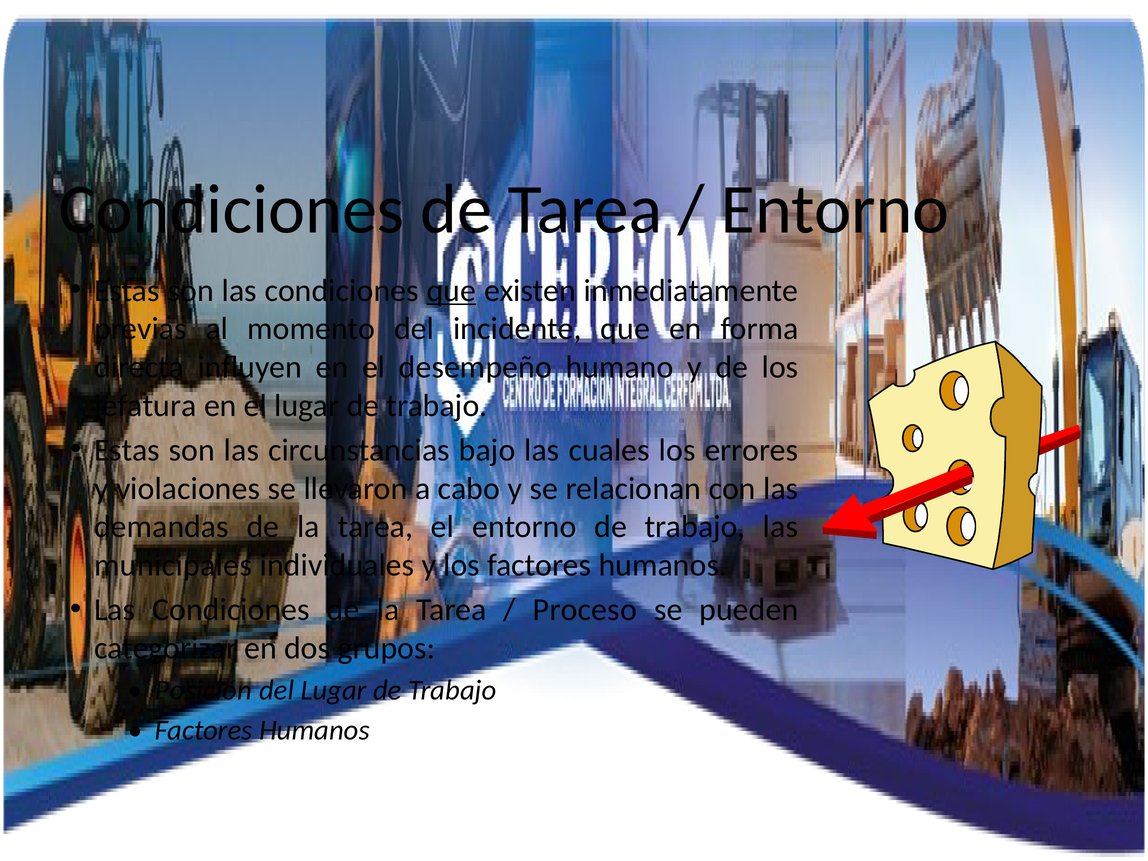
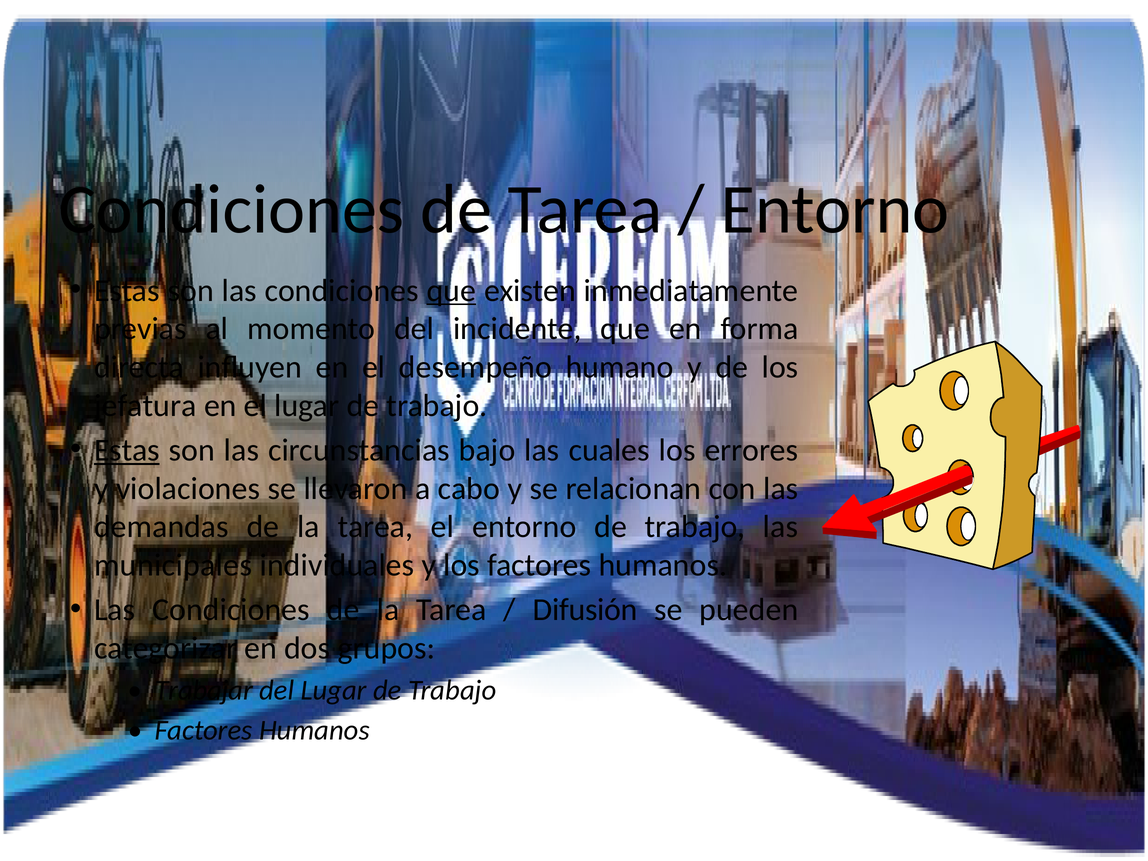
Estas underline: none -> present (127, 450)
Proceso: Proceso -> Difusión (585, 610)
Posición: Posición -> Trabajar (204, 690)
